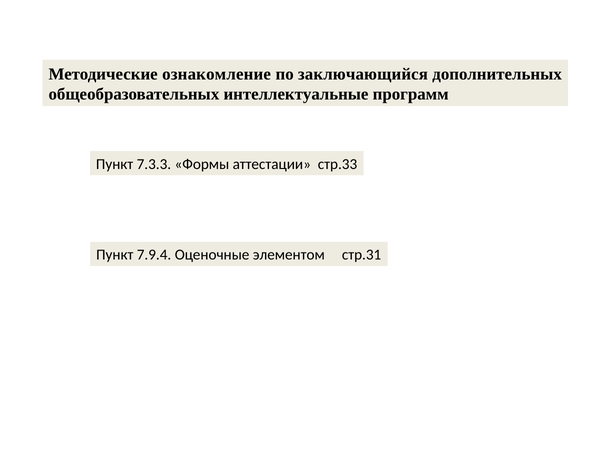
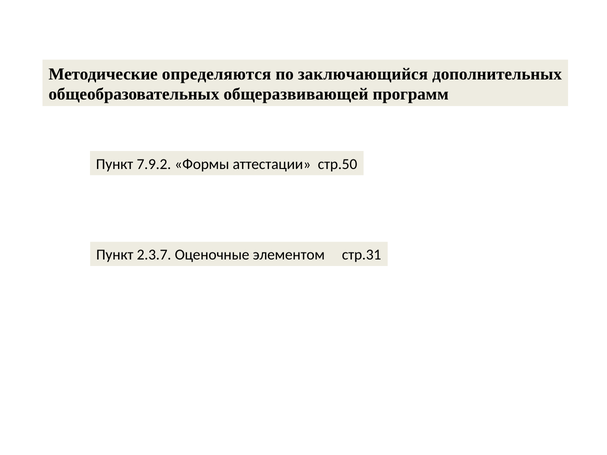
ознакомление: ознакомление -> определяются (217, 74)
интеллектуальные: интеллектуальные -> общеразвивающей (296, 94)
7.3.3: 7.3.3 -> 7.9.2 (154, 164)
стр.33: стр.33 -> стр.50 (337, 164)
7.9.4: 7.9.4 -> 2.3.7 (154, 255)
